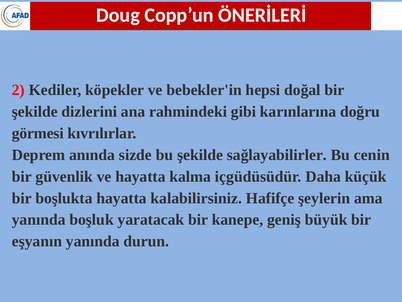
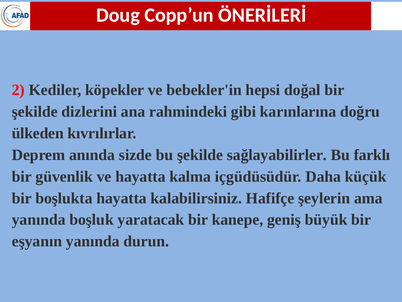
görmesi: görmesi -> ülkeden (38, 133)
cenin: cenin -> farklı (372, 155)
